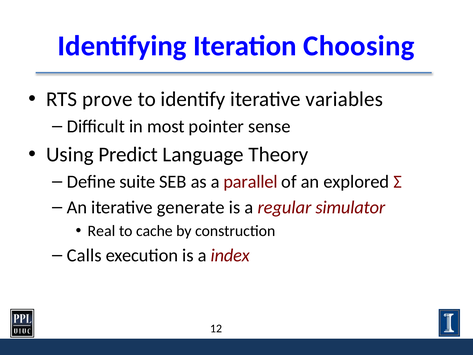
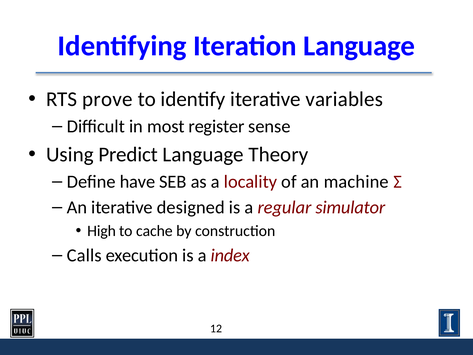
Iteration Choosing: Choosing -> Language (359, 46)
pointer: pointer -> register (216, 126)
suite: suite -> have (137, 182)
parallel: parallel -> locality (251, 182)
explored: explored -> machine (356, 182)
generate: generate -> designed (191, 207)
Real: Real -> High (102, 231)
